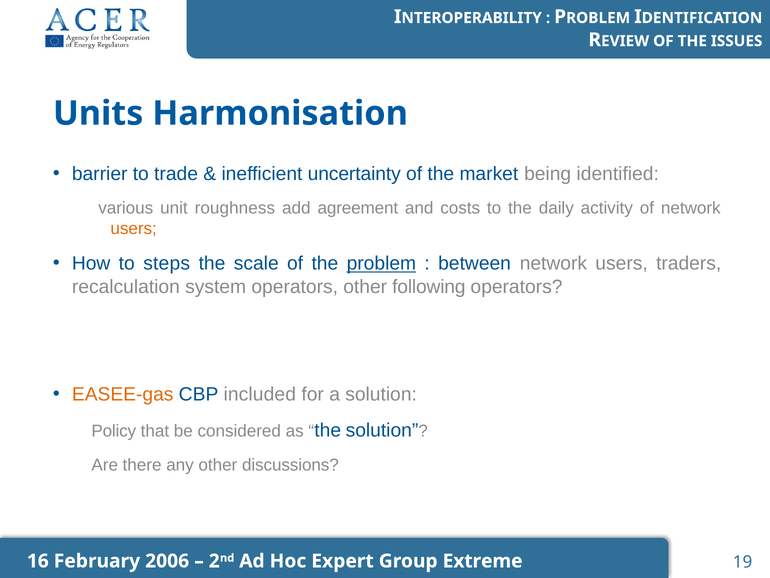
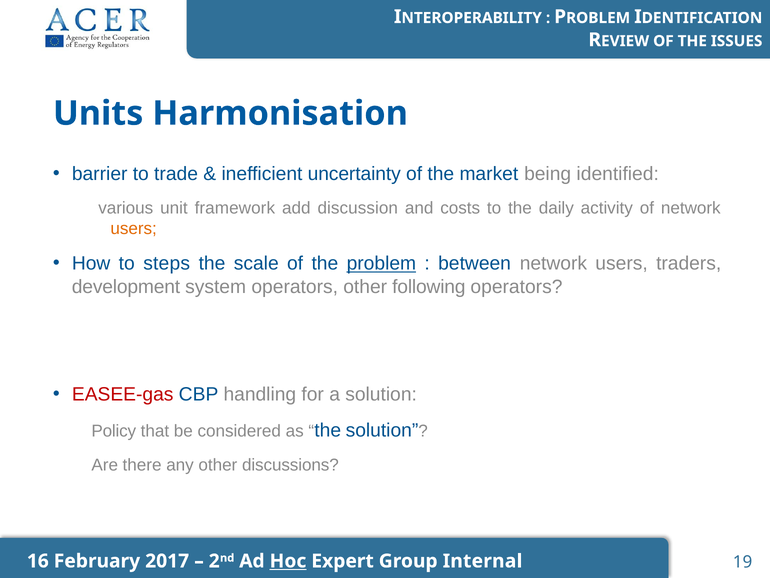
roughness: roughness -> framework (235, 208)
agreement: agreement -> discussion (358, 208)
recalculation: recalculation -> development (126, 286)
EASEE-gas colour: orange -> red (123, 394)
included: included -> handling (260, 394)
2006: 2006 -> 2017 (167, 561)
Hoc underline: none -> present (288, 561)
Extreme: Extreme -> Internal (482, 561)
